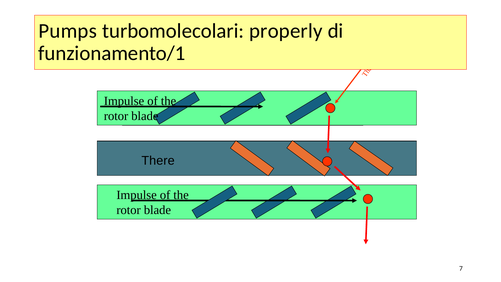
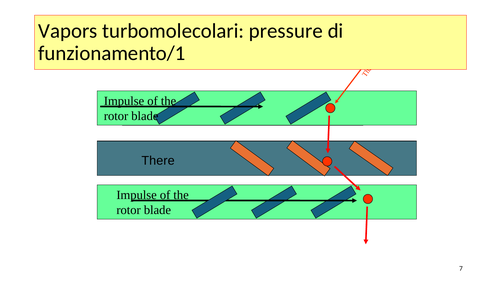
Pumps: Pumps -> Vapors (68, 31)
properly: properly -> pressure (286, 31)
